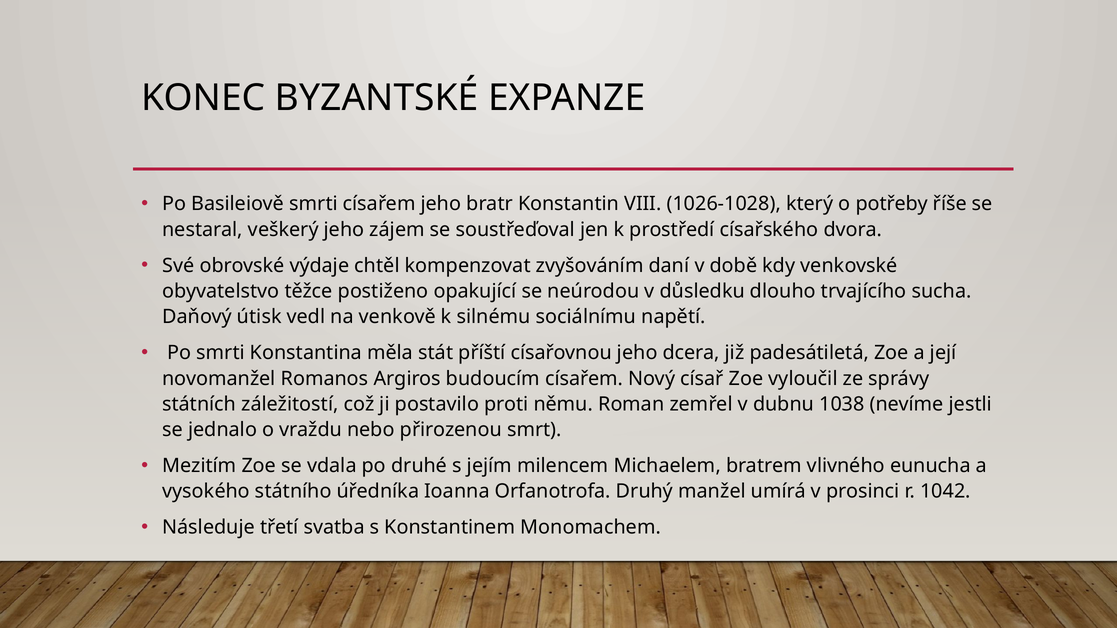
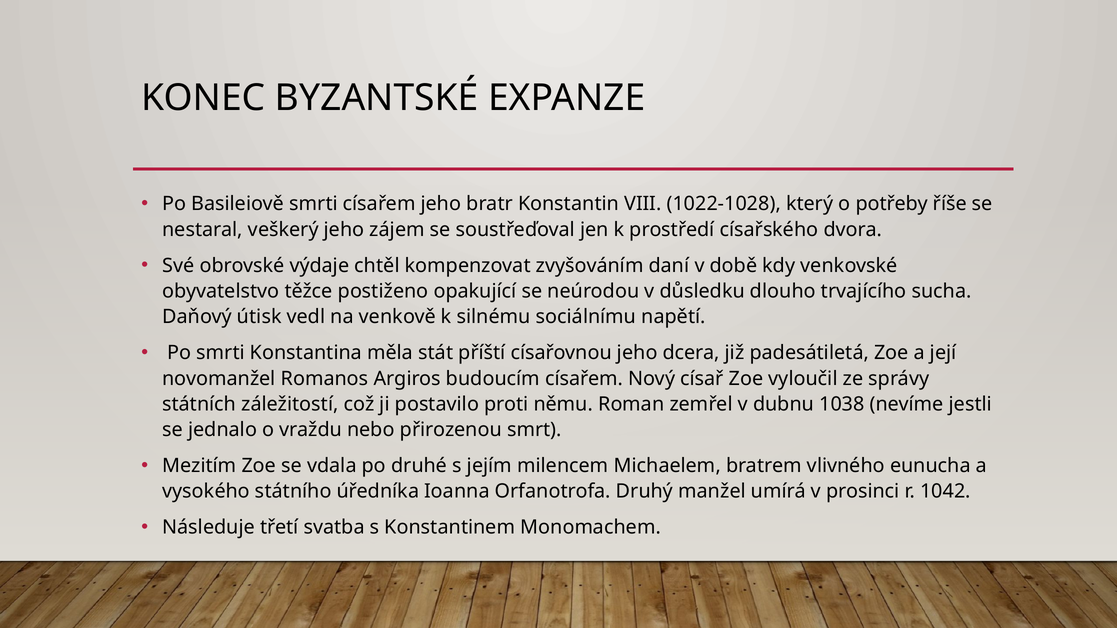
1026-1028: 1026-1028 -> 1022-1028 (724, 204)
